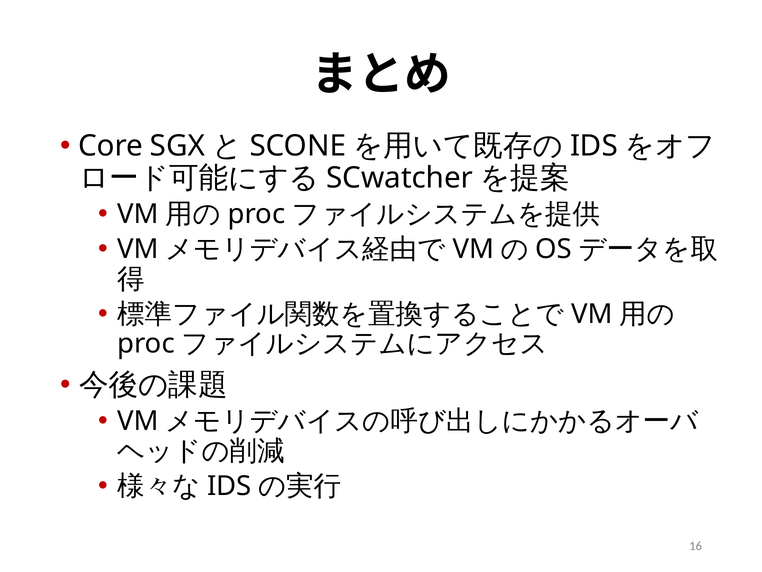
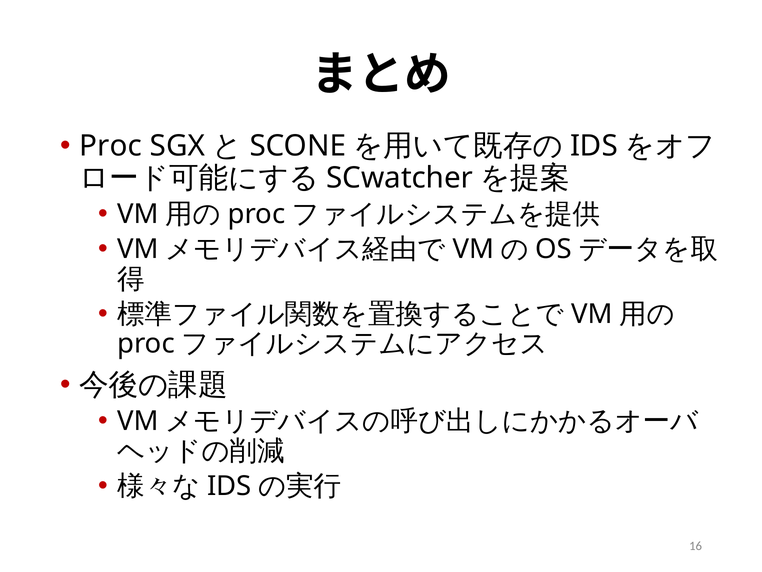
Core: Core -> Proc (111, 146)
